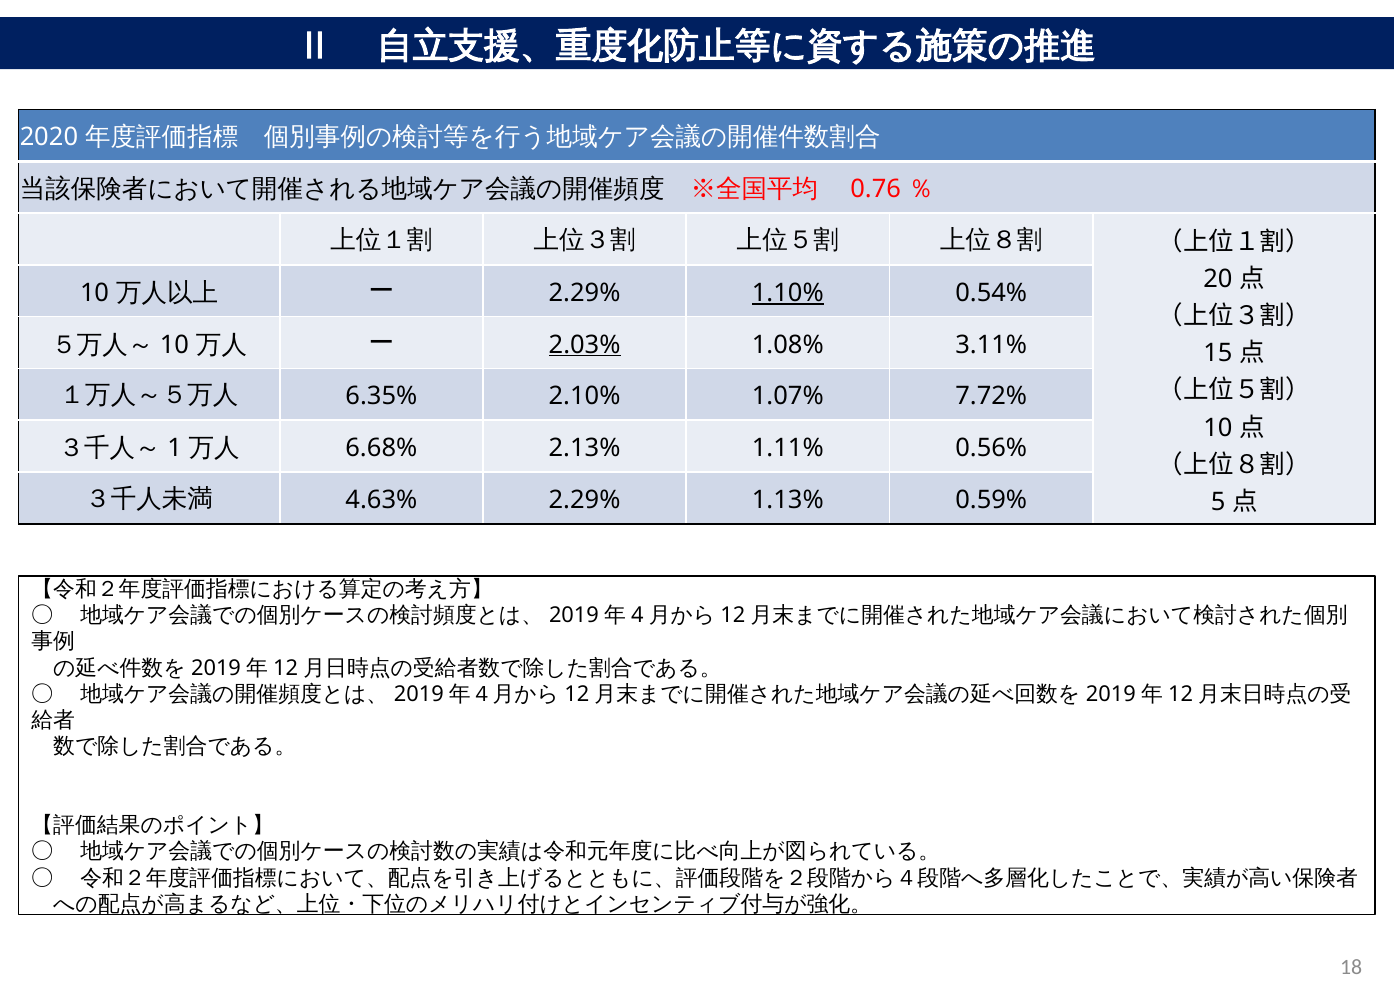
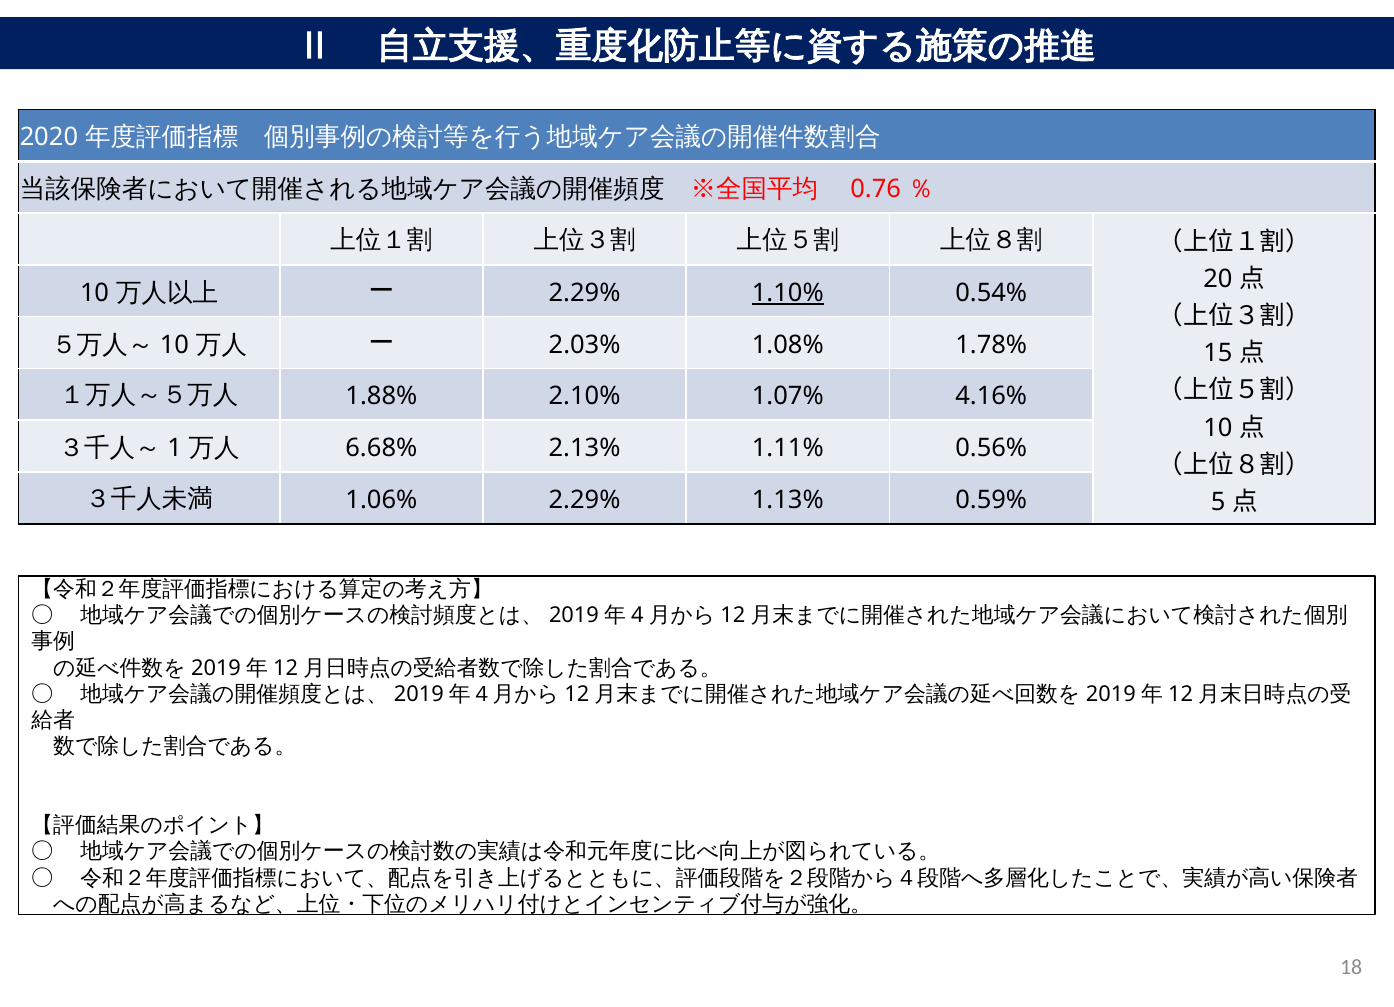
2.03% underline: present -> none (585, 345)
3.11%: 3.11% -> 1.78% (991, 345)
6.35%: 6.35% -> 1.88% (381, 396)
7.72%: 7.72% -> 4.16% (991, 396)
4.63%: 4.63% -> 1.06% (381, 500)
